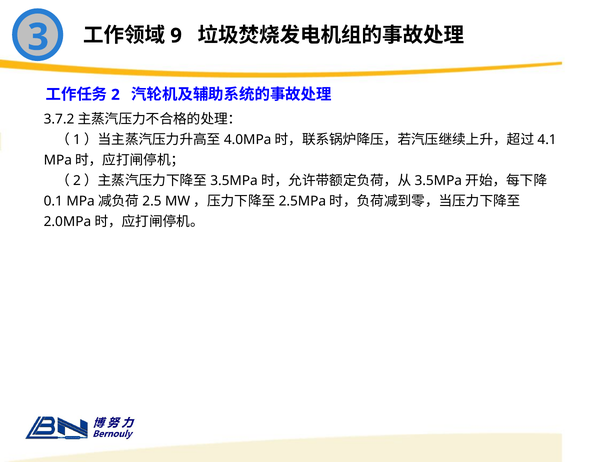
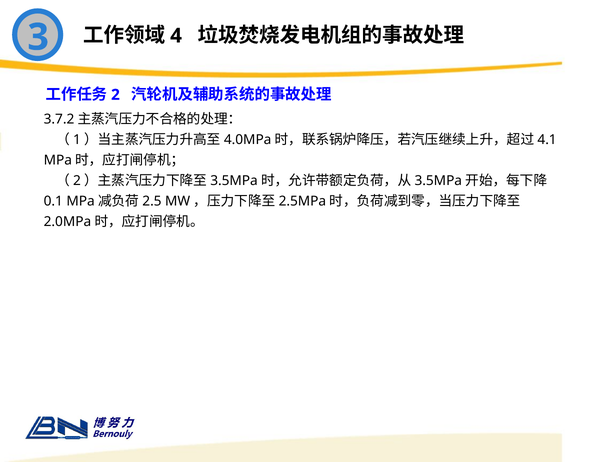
9: 9 -> 4 (176, 36)
